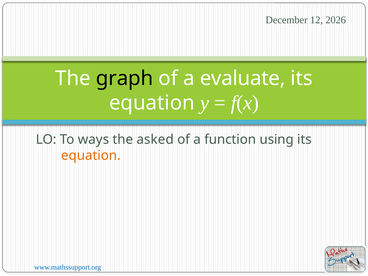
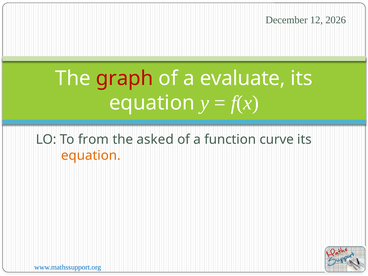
graph colour: black -> red (125, 78)
ways: ways -> from (93, 140)
using: using -> curve (277, 140)
